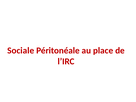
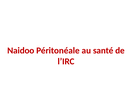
Sociale: Sociale -> Naidoo (21, 50)
place: place -> santé (103, 50)
